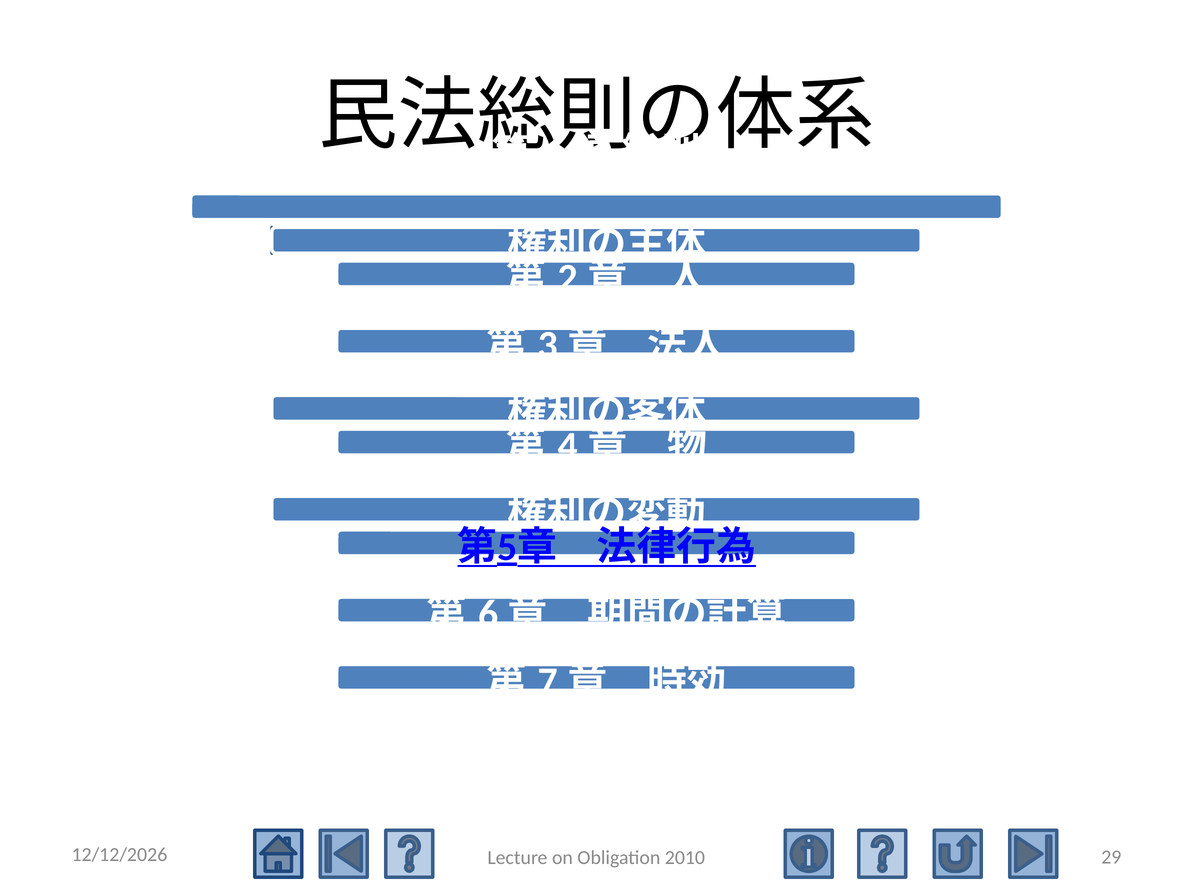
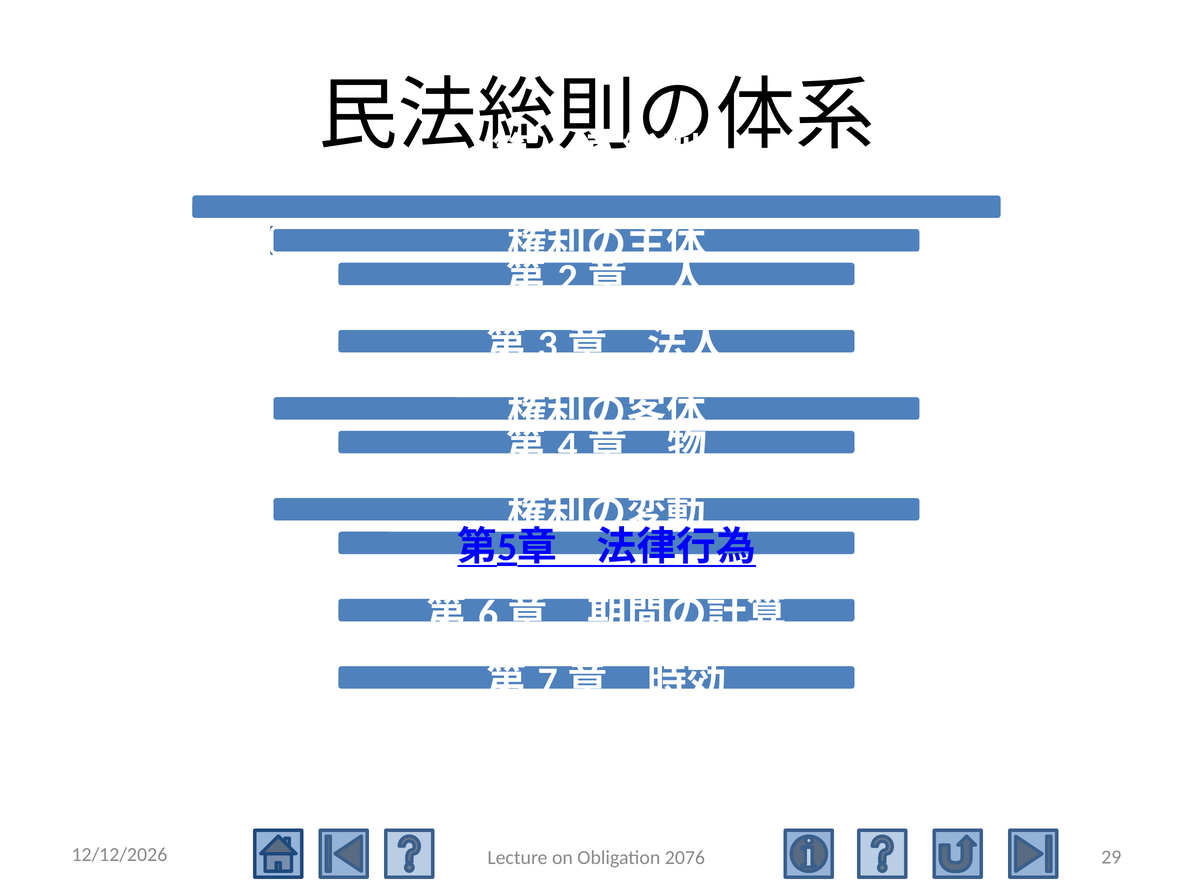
2010: 2010 -> 2076 (685, 858)
